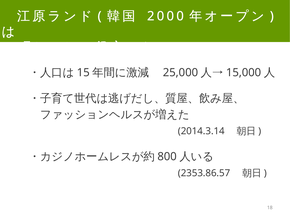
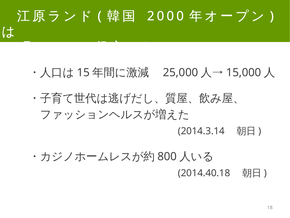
2353.86.57: 2353.86.57 -> 2014.40.18 (204, 173)
